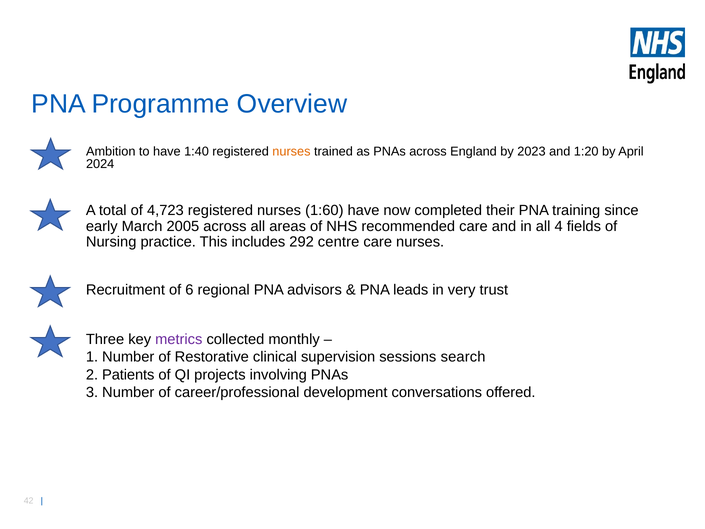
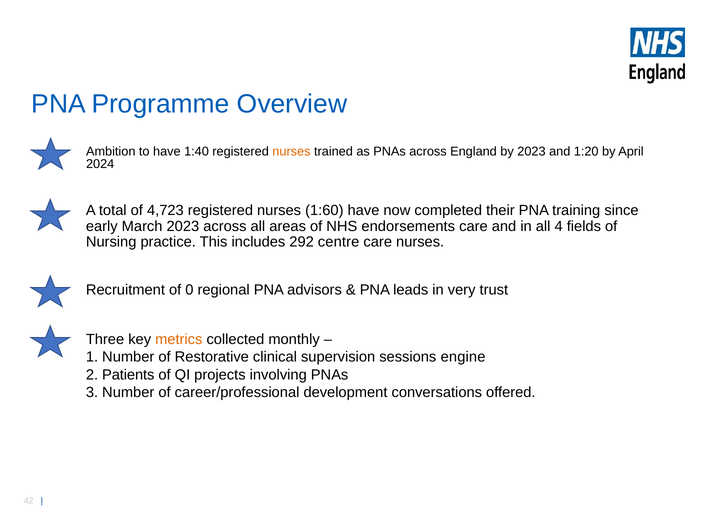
March 2005: 2005 -> 2023 (183, 226)
recommended: recommended -> endorsements (408, 226)
6: 6 -> 0 (189, 290)
metrics colour: purple -> orange (179, 339)
search: search -> engine (463, 357)
